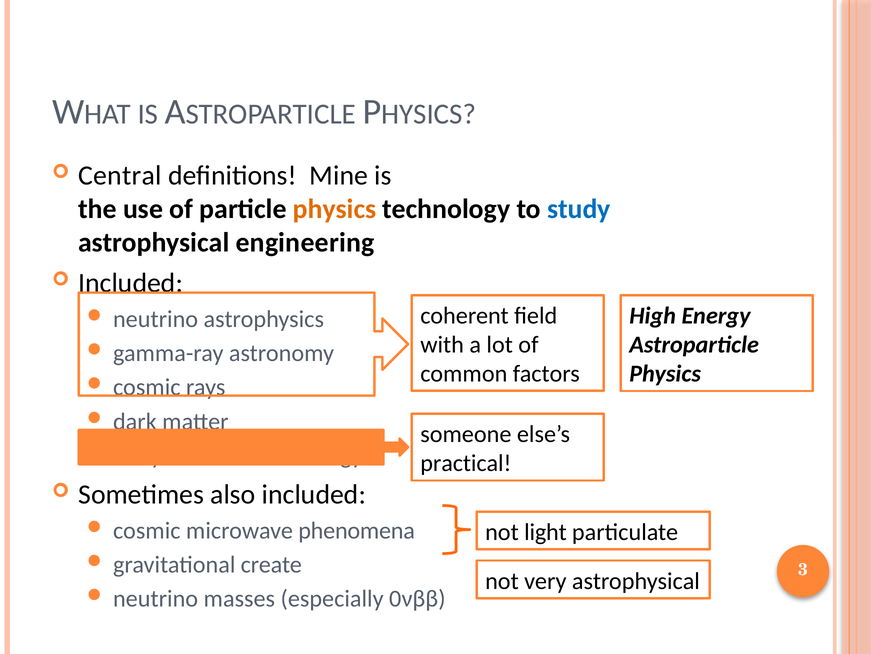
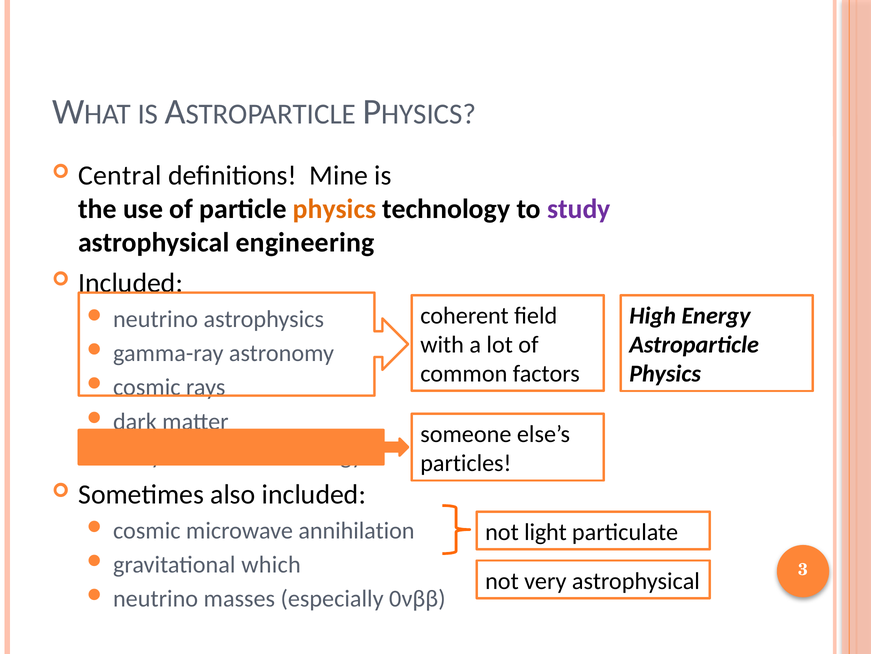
study colour: blue -> purple (579, 209)
practical: practical -> particles (466, 463)
phenomena: phenomena -> annihilation (357, 530)
create: create -> which (271, 564)
